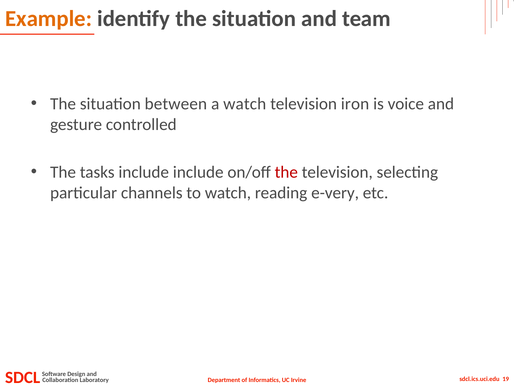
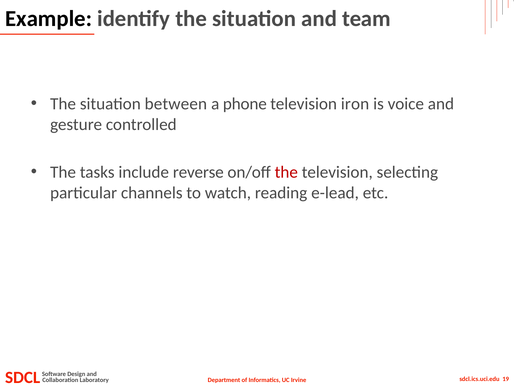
Example colour: orange -> black (49, 19)
a watch: watch -> phone (245, 104)
include include: include -> reverse (198, 173)
e-very: e-very -> e-lead (335, 193)
